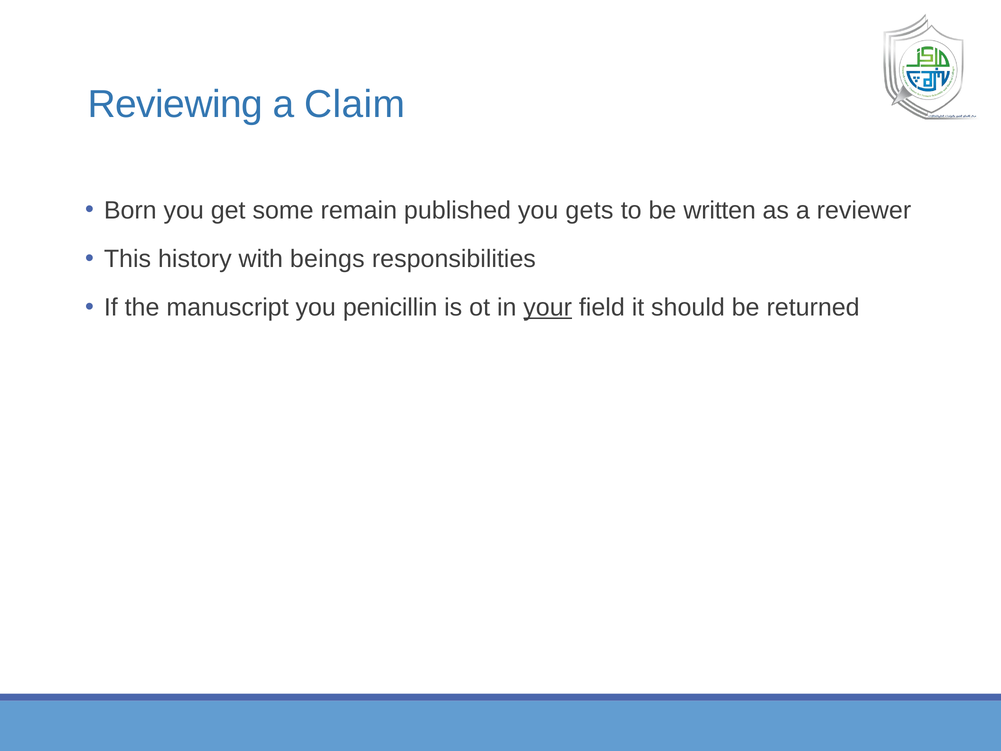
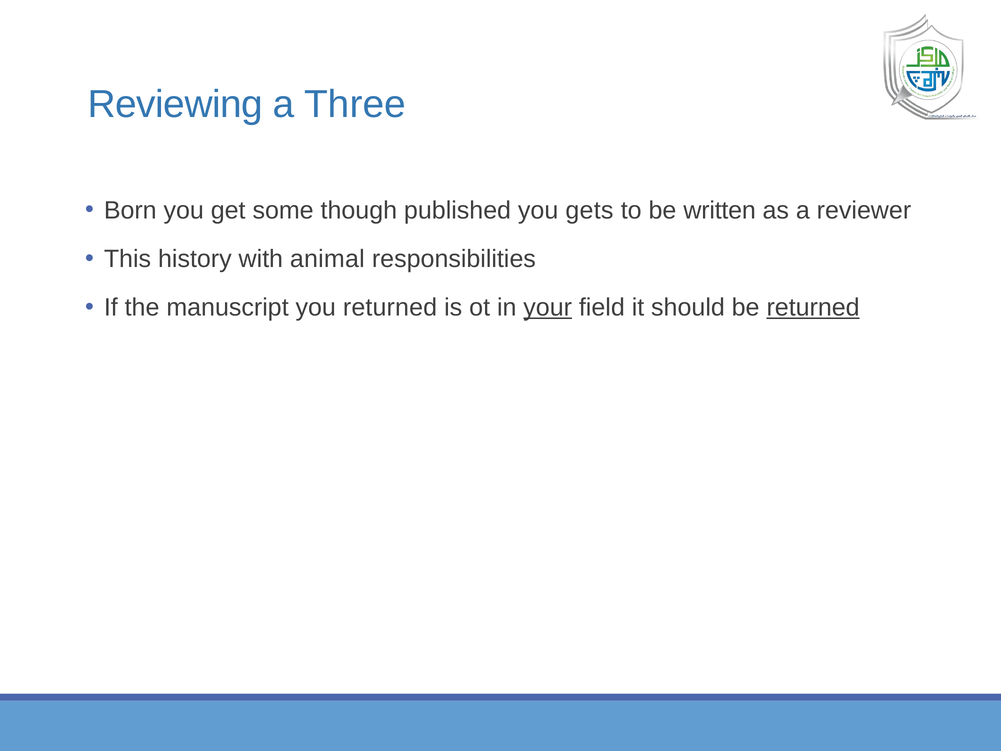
Claim: Claim -> Three (355, 104)
remain: remain -> though (359, 210)
beings: beings -> animal (327, 259)
you penicillin: penicillin -> returned (390, 308)
returned underline: none -> present (813, 308)
